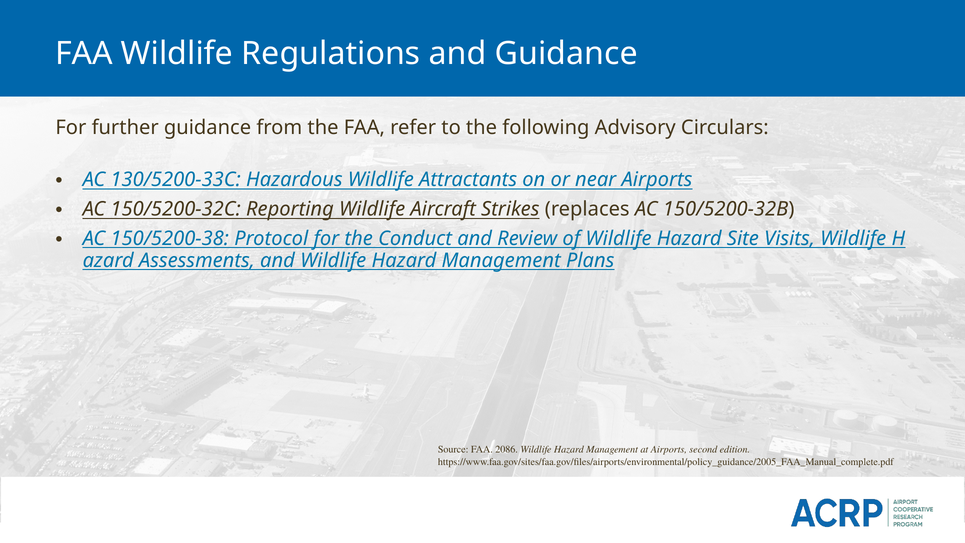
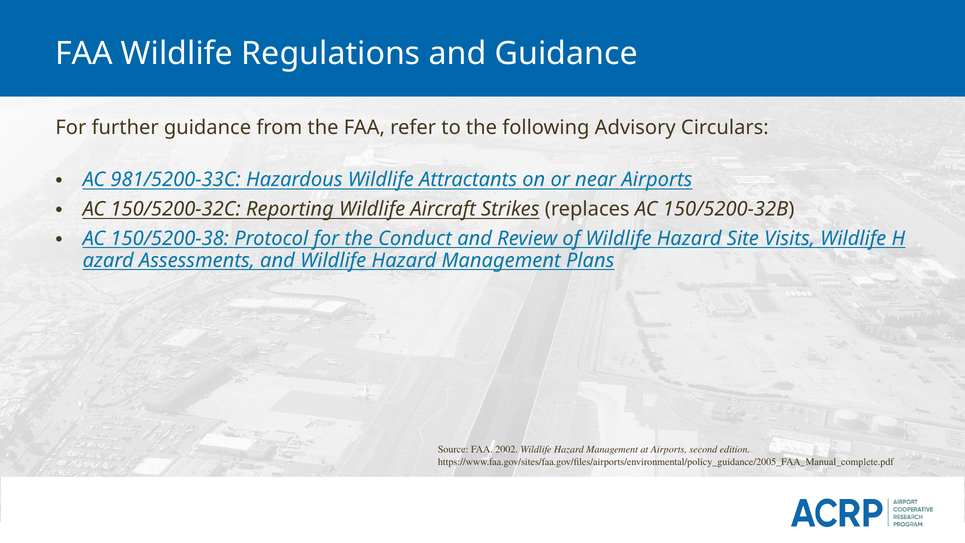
130/5200-33C: 130/5200-33C -> 981/5200-33C (176, 180)
2086: 2086 -> 2002 (507, 450)
